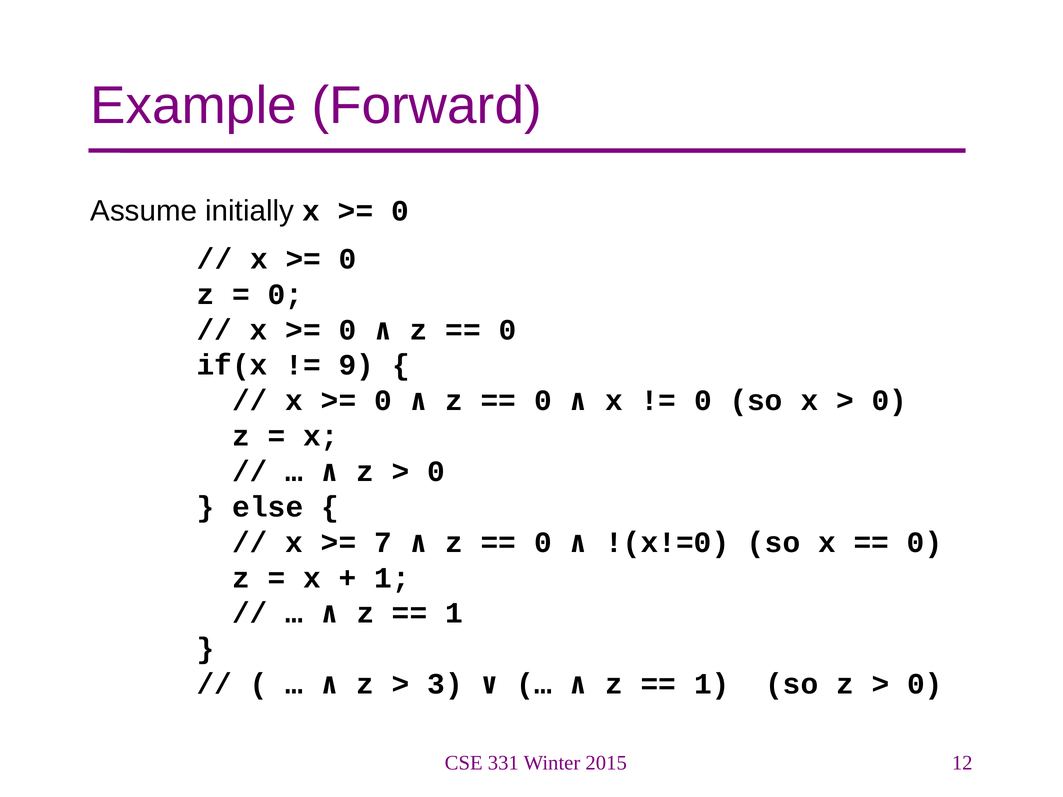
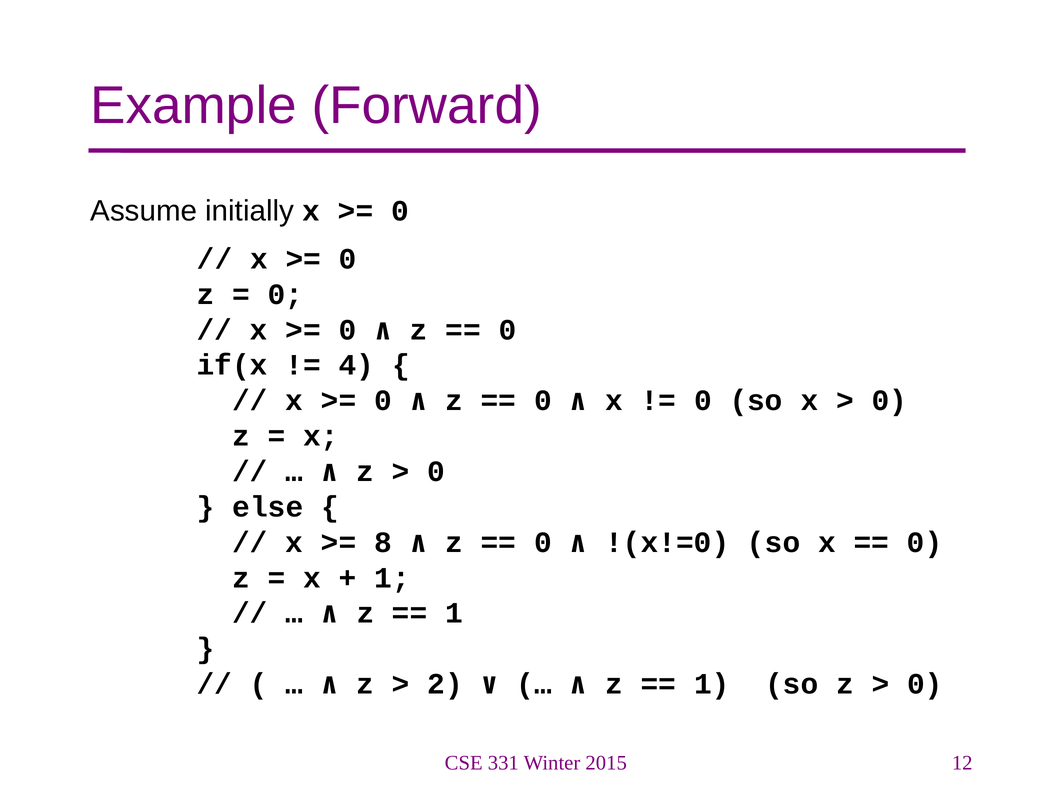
9: 9 -> 4 (356, 365)
7: 7 -> 8 (383, 543)
3: 3 -> 2 (445, 684)
